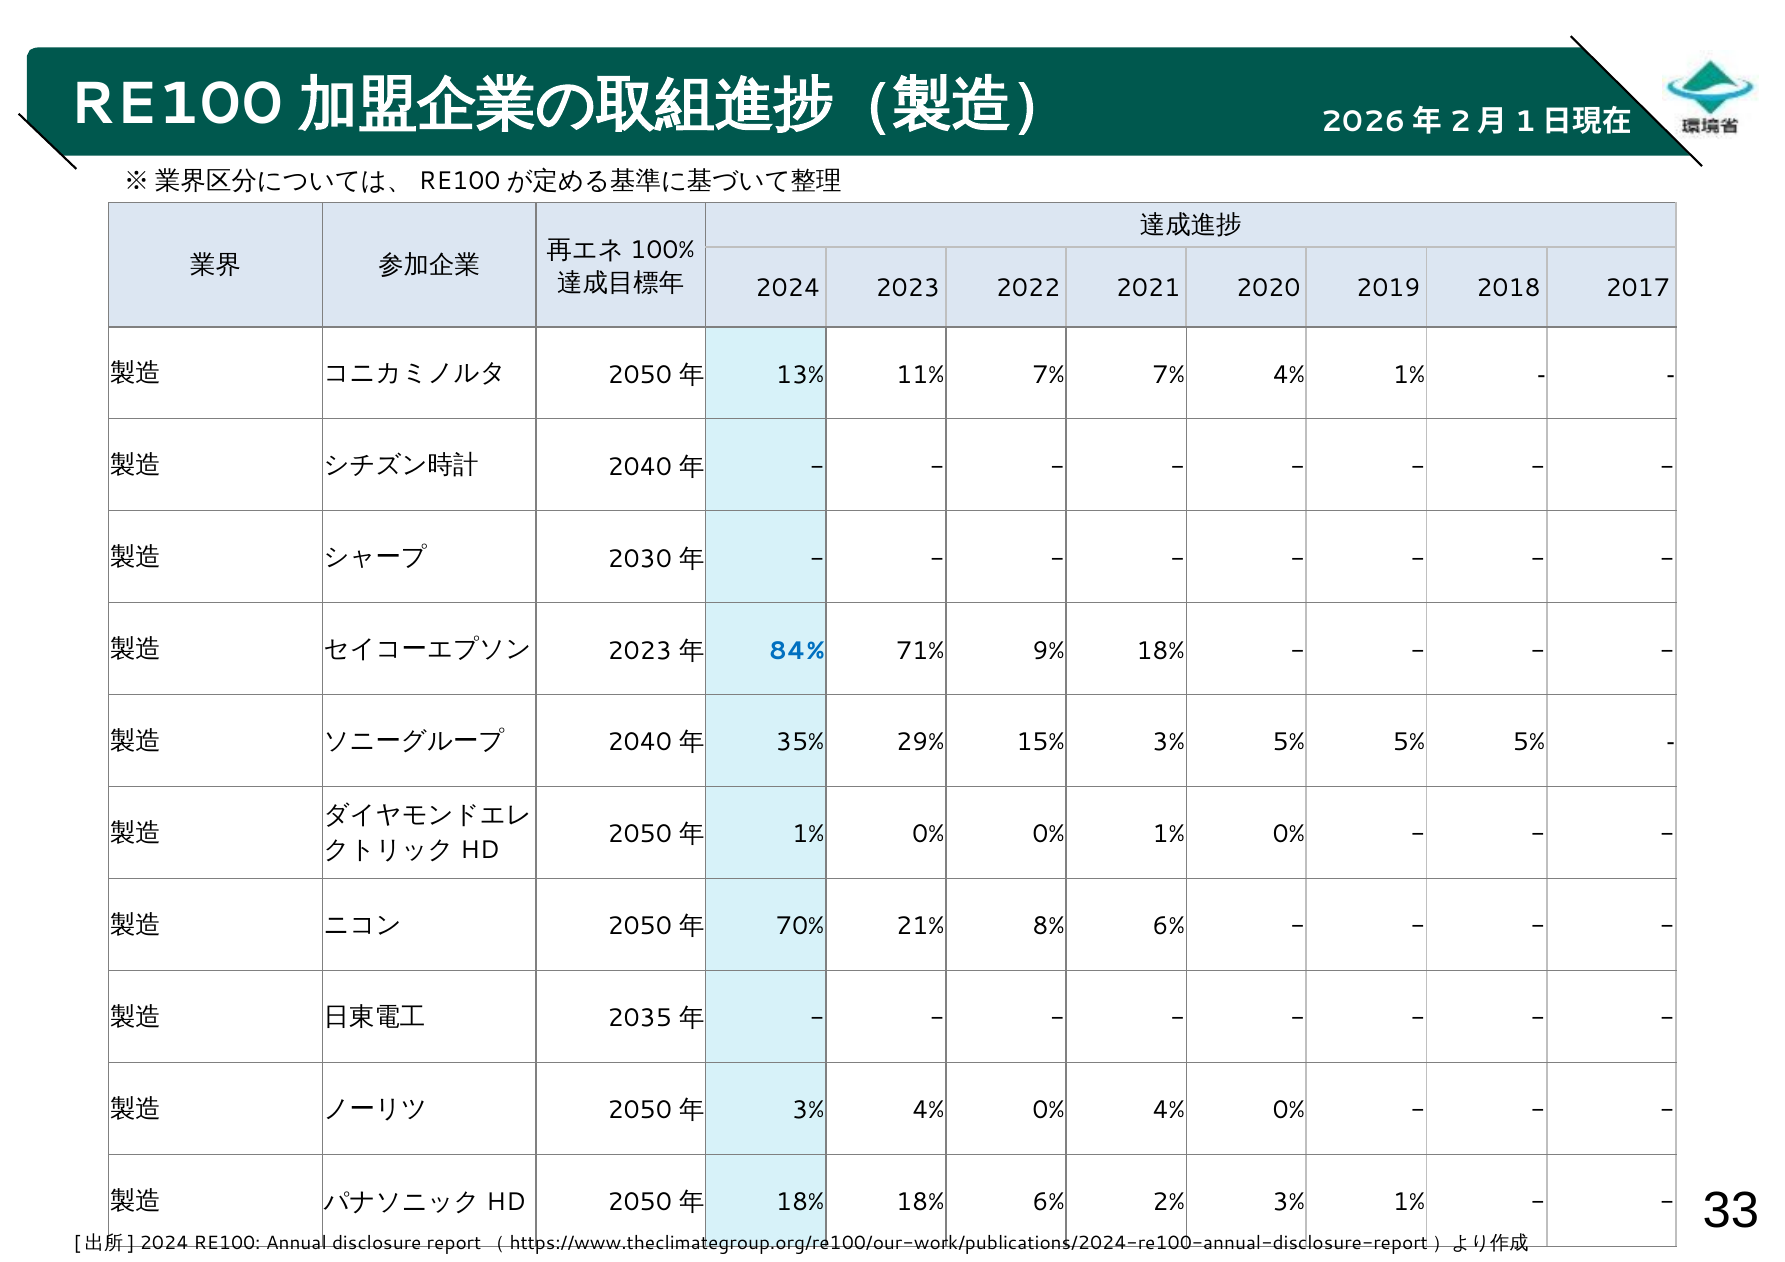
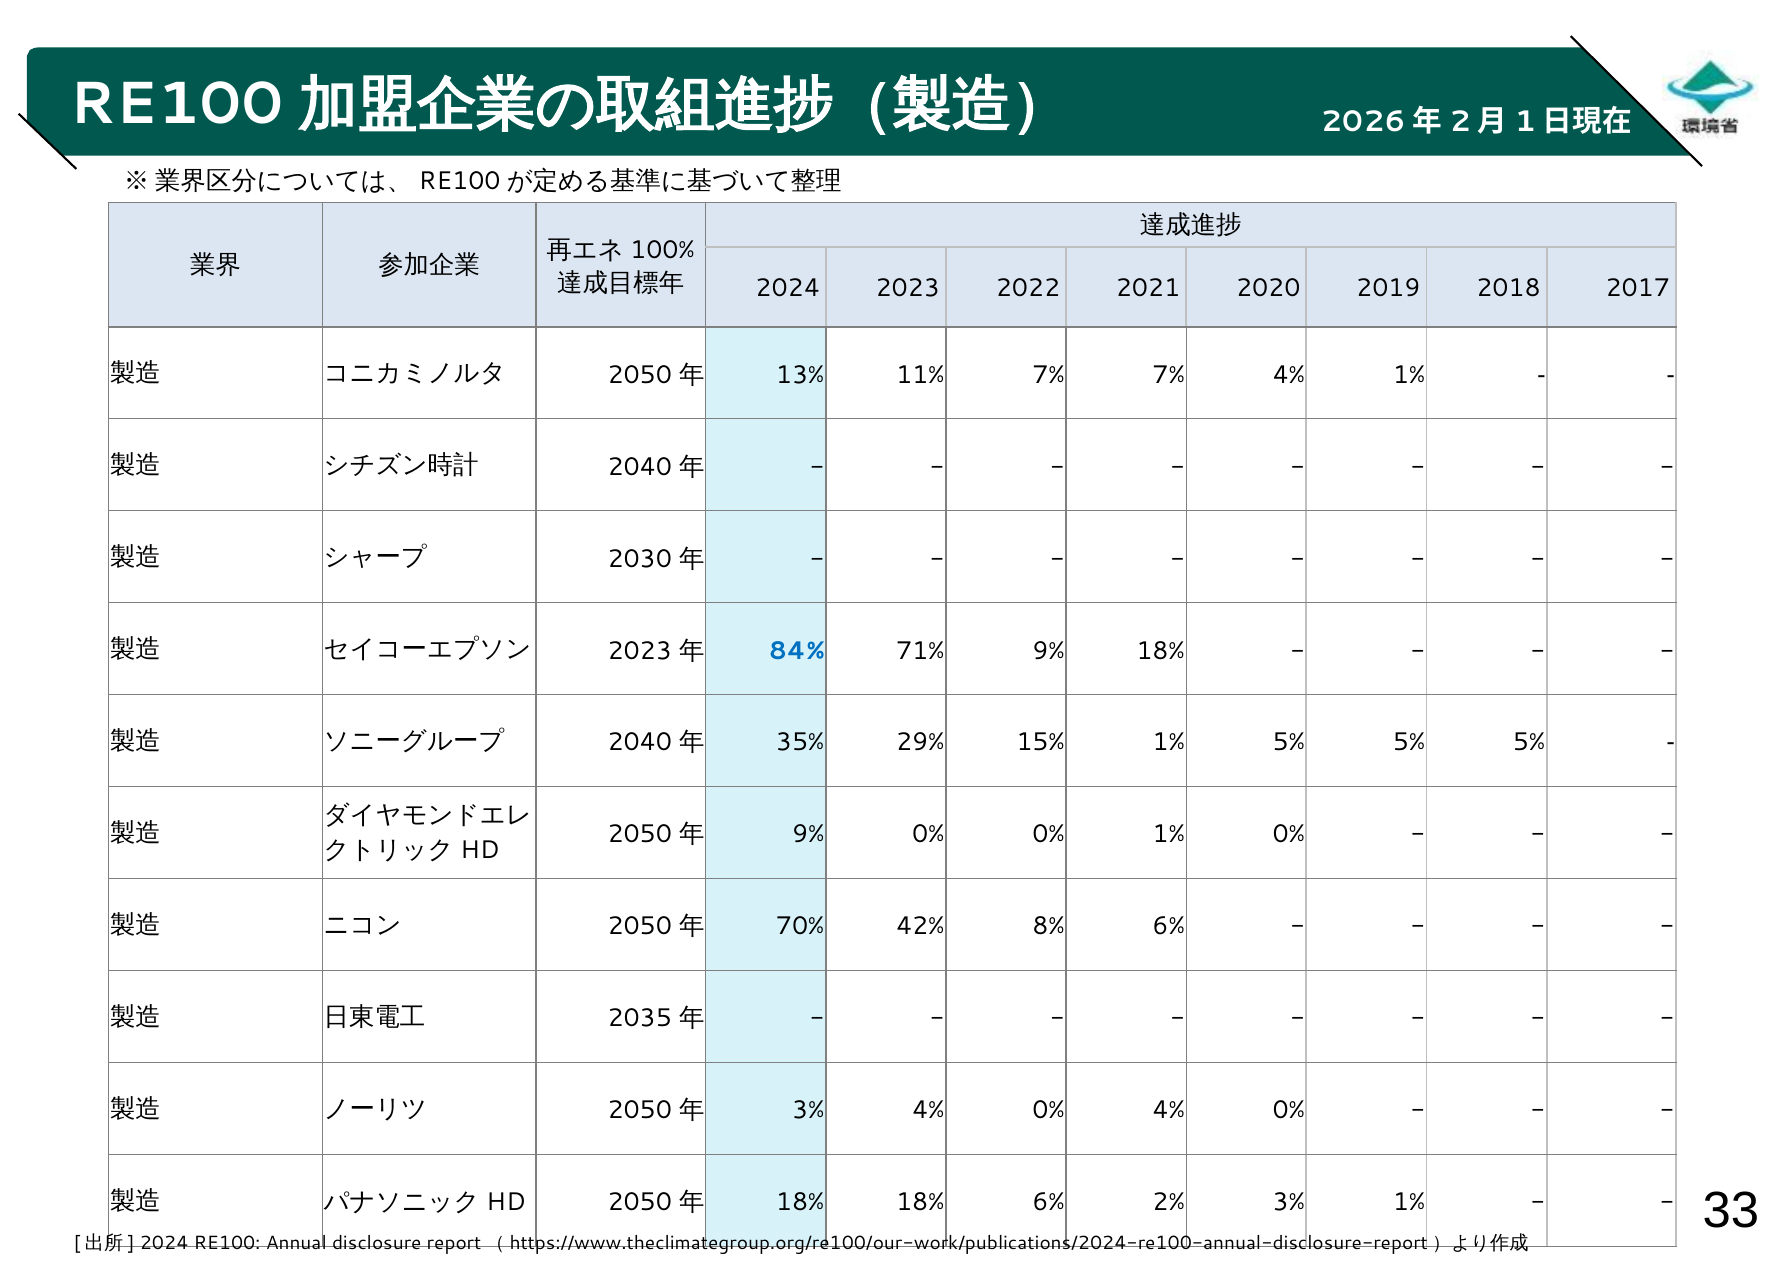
15% 3%: 3% -> 1% (1169, 743)
1%: 1% -> 9% (808, 835)
21%: 21% -> 42% (920, 927)
